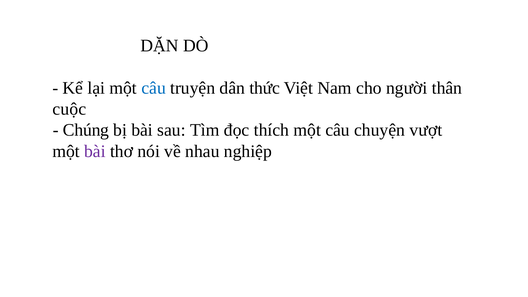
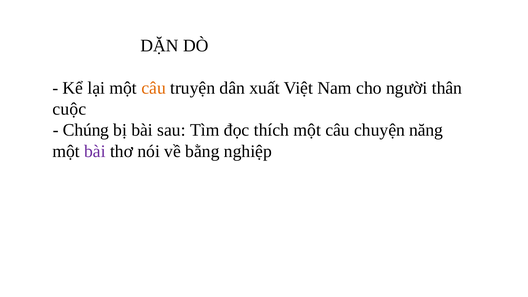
câu colour: blue -> orange (154, 88)
thức: thức -> xuất (265, 88)
vượt: vượt -> năng (426, 130)
nhau: nhau -> bằng (202, 151)
